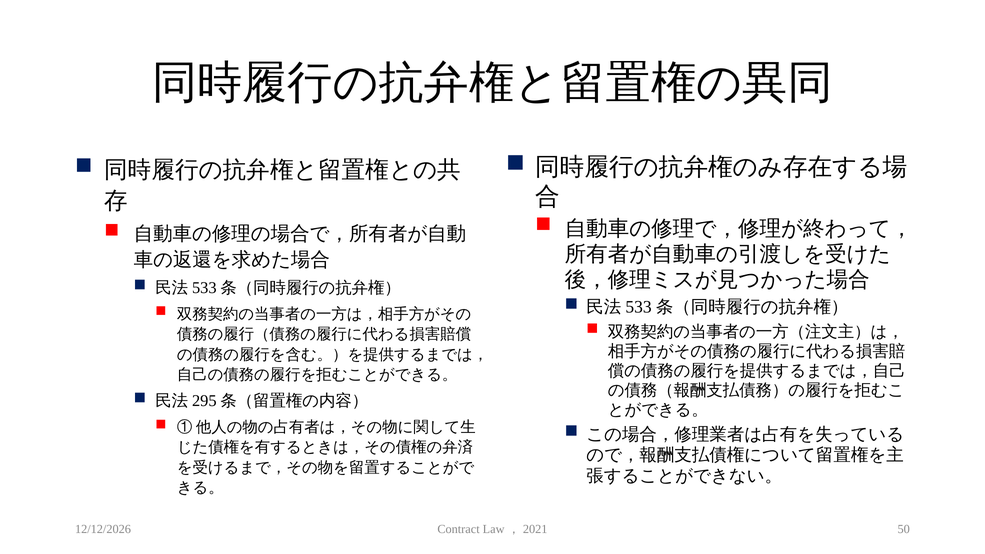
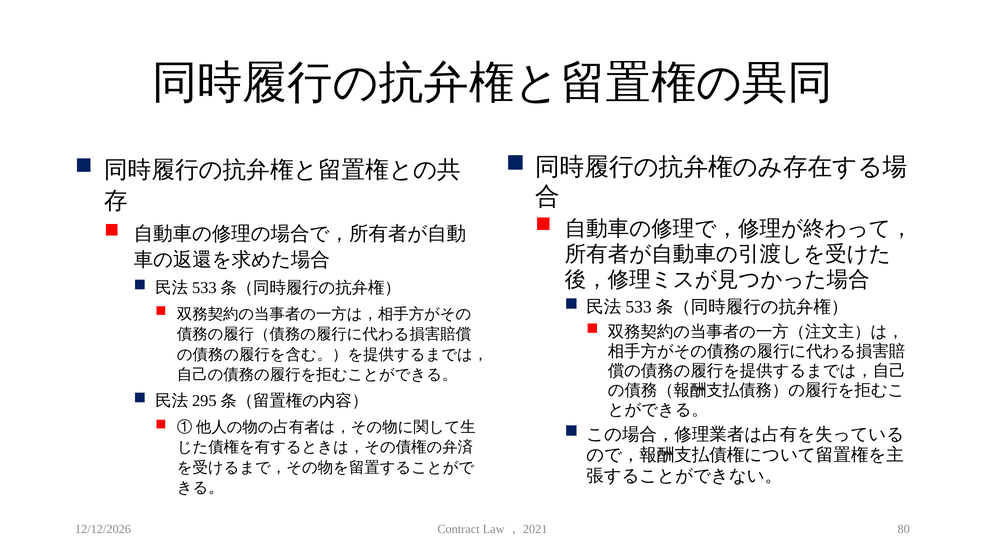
50: 50 -> 80 (904, 529)
